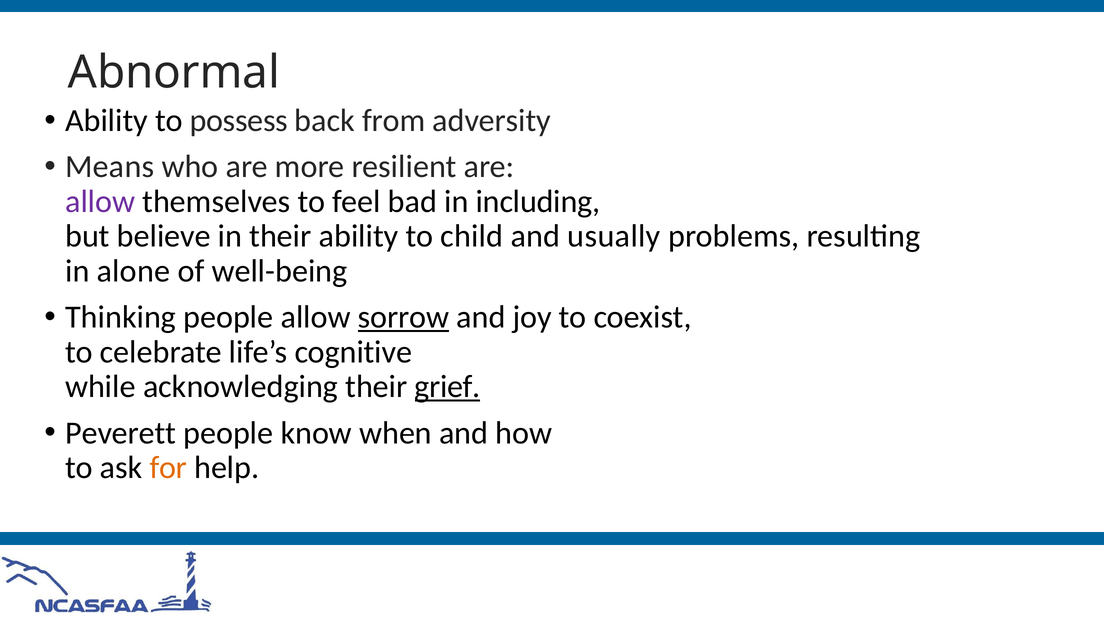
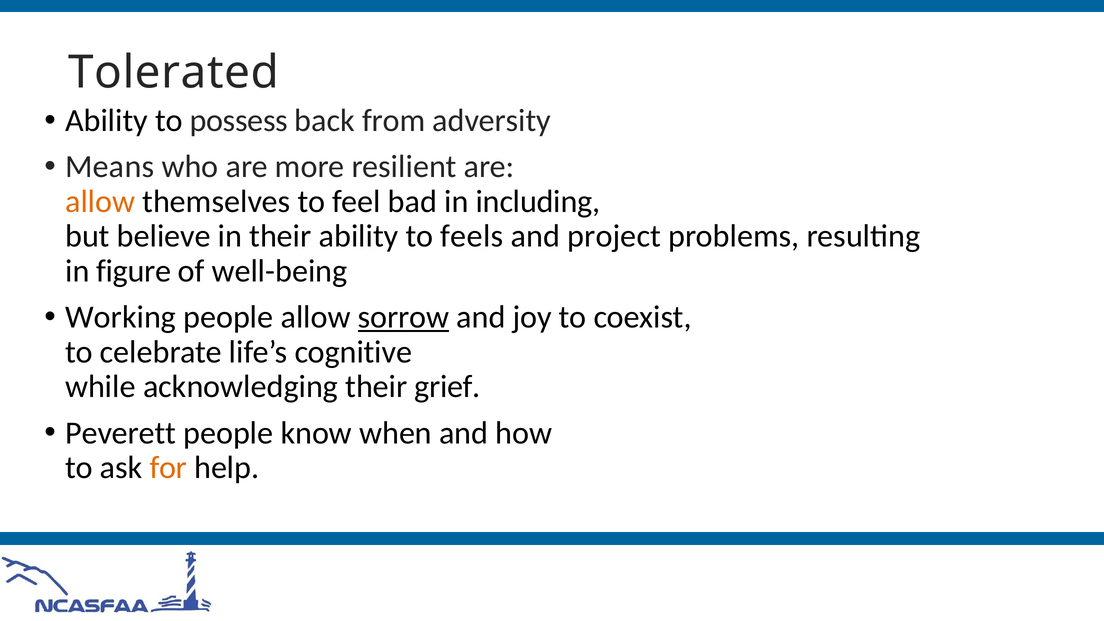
Abnormal: Abnormal -> Tolerated (174, 73)
allow colour: purple -> orange (100, 202)
child: child -> feels (472, 236)
usually: usually -> project (614, 236)
alone: alone -> figure (134, 271)
Thinking: Thinking -> Working (121, 317)
grief underline: present -> none (448, 387)
